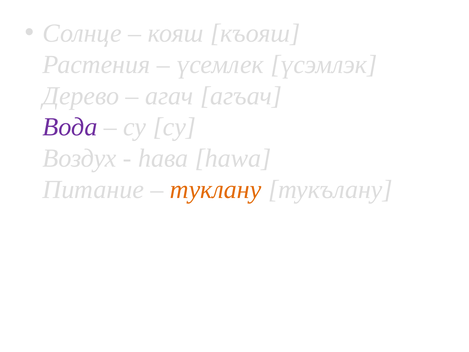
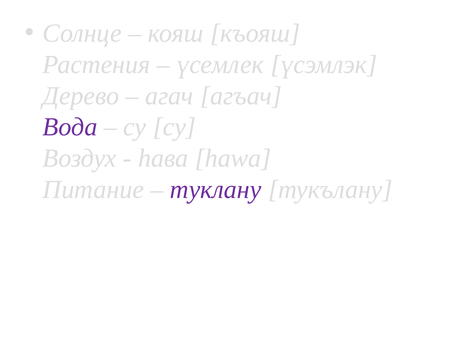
туклану colour: orange -> purple (216, 189)
